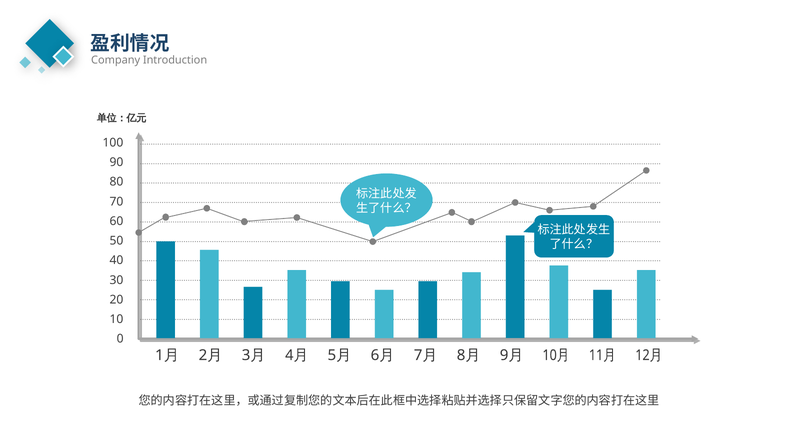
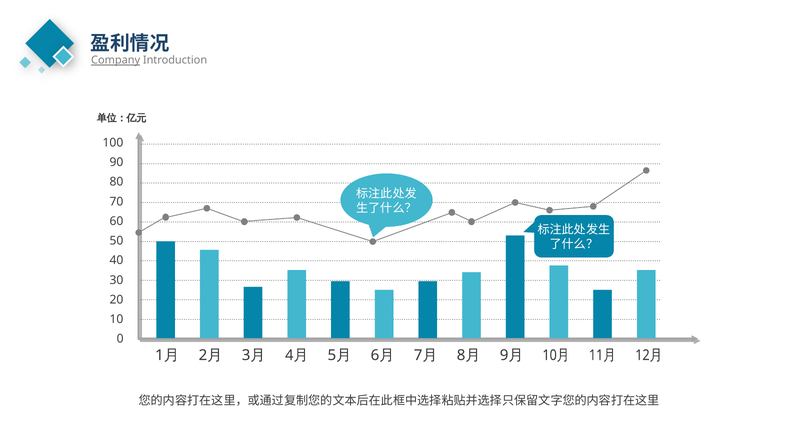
Company underline: none -> present (116, 60)
